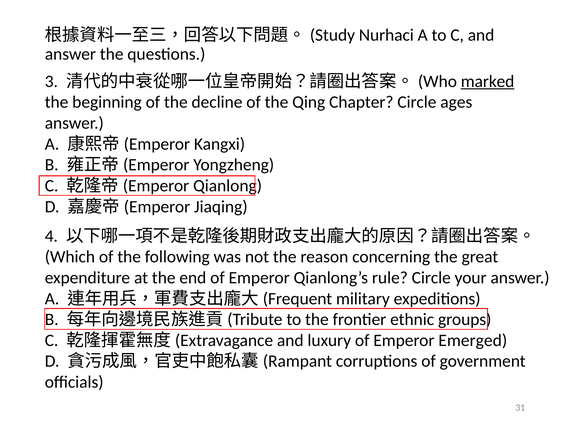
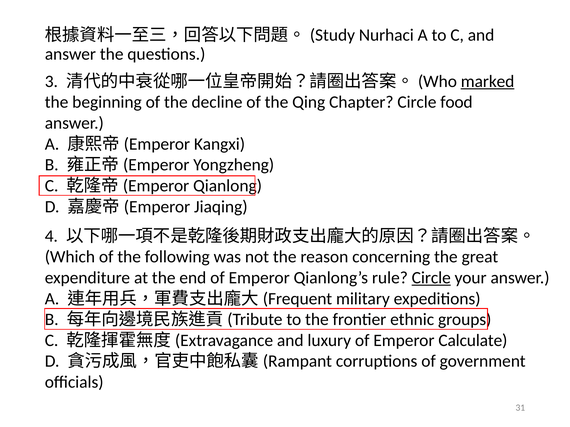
ages: ages -> food (456, 102)
Circle underline: none -> present (431, 278)
Emerged: Emerged -> Calculate (473, 341)
